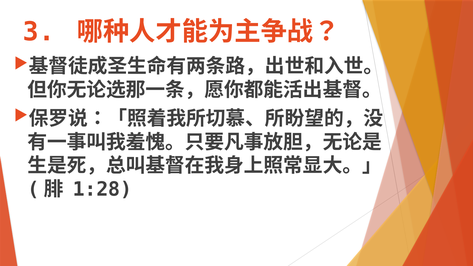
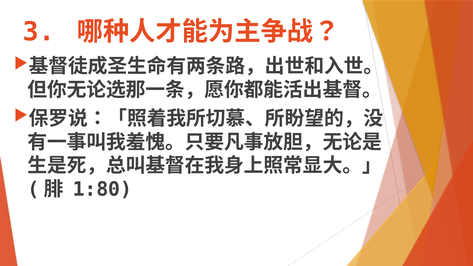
1:28: 1:28 -> 1:80 (102, 190)
